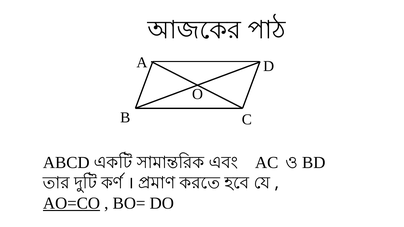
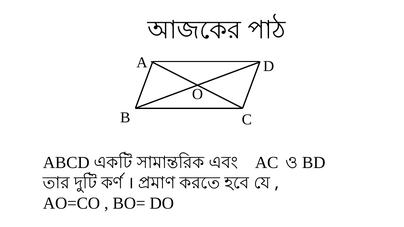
AO=CO underline: present -> none (71, 203)
